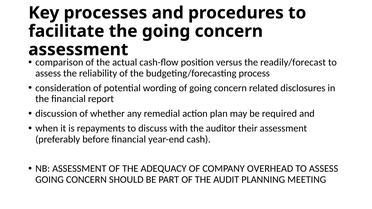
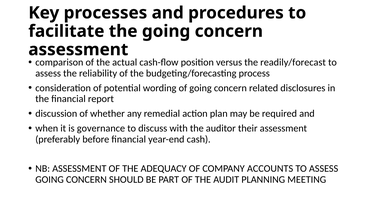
repayments: repayments -> governance (101, 128)
OVERHEAD: OVERHEAD -> ACCOUNTS (270, 169)
